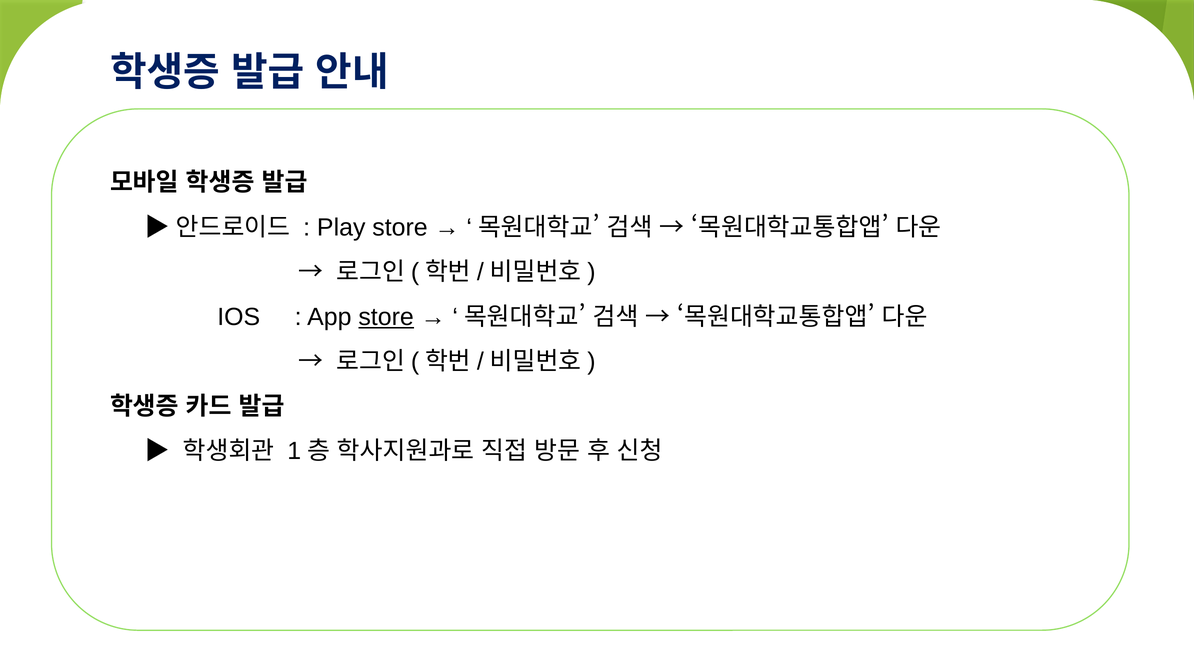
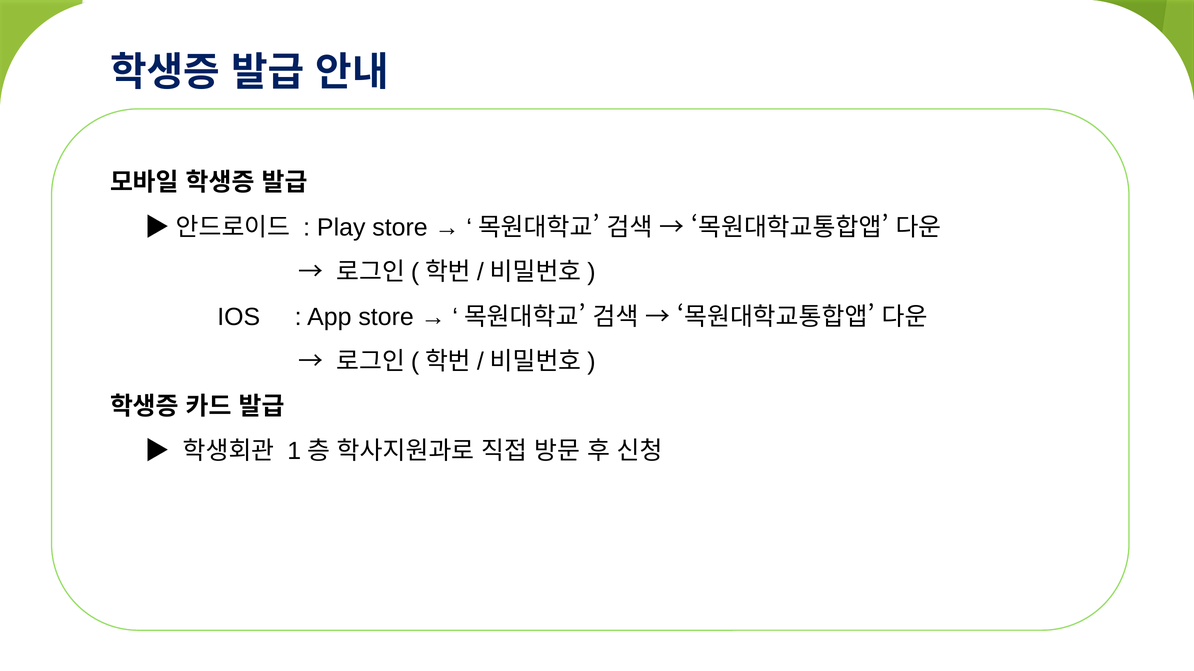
store underline: present -> none (386, 317)
